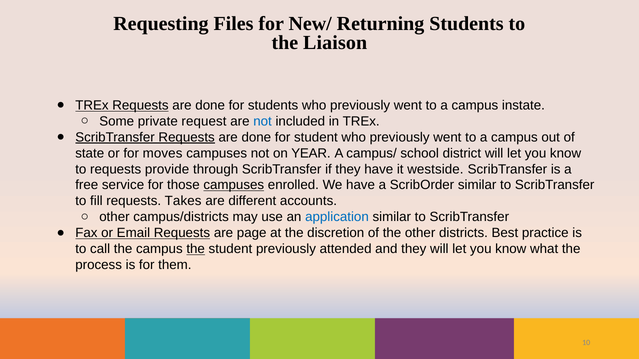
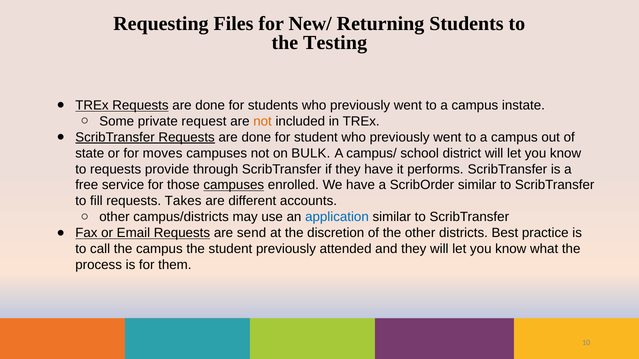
Liaison: Liaison -> Testing (335, 43)
not colour: blue -> orange (263, 121)
YEAR: YEAR -> BULK (311, 153)
westside: westside -> performs (435, 169)
page: page -> send (252, 233)
the underline: present -> none (196, 249)
